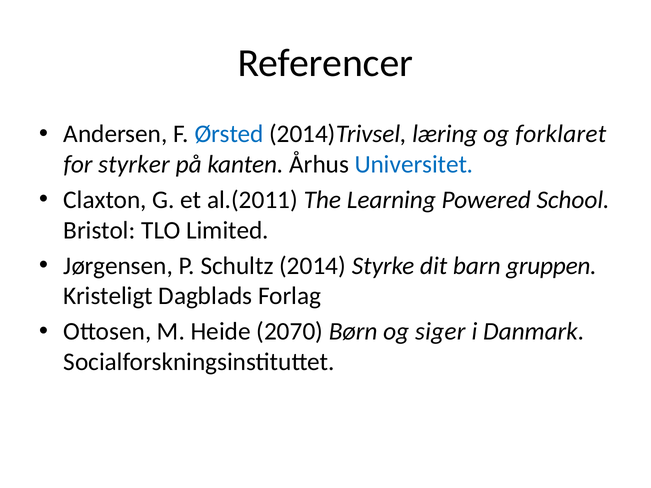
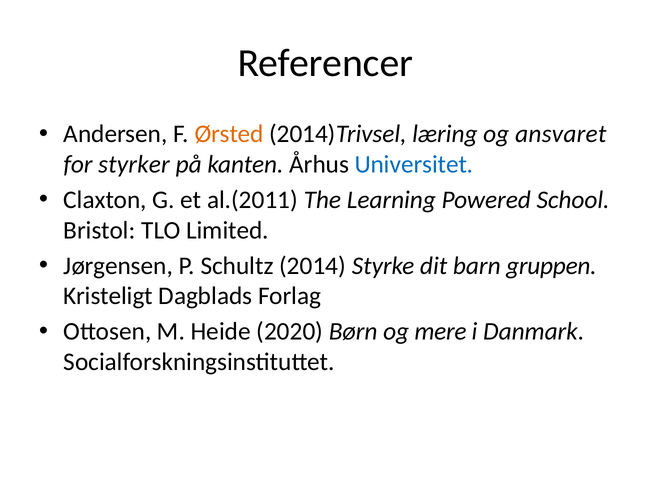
Ørsted colour: blue -> orange (229, 134)
forklaret: forklaret -> ansvaret (561, 134)
2070: 2070 -> 2020 (290, 332)
siger: siger -> mere (440, 332)
